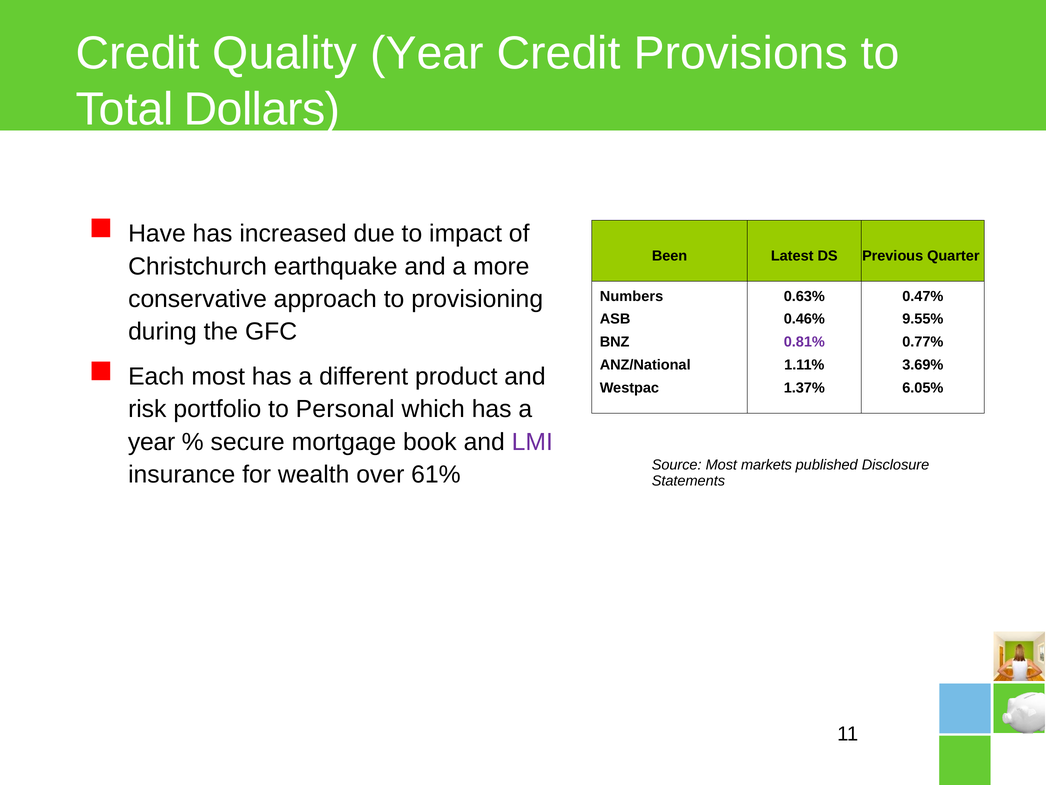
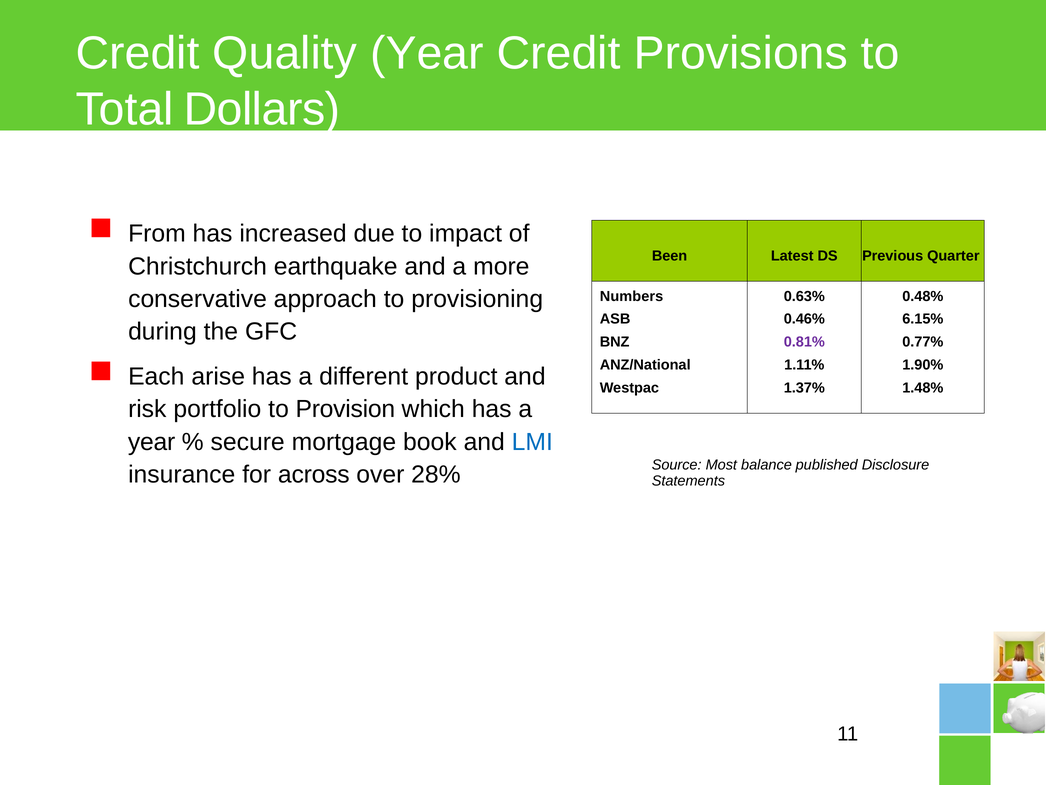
Have: Have -> From (157, 234)
0.47%: 0.47% -> 0.48% (923, 296)
9.55%: 9.55% -> 6.15% (923, 319)
3.69%: 3.69% -> 1.90% (923, 365)
Each most: most -> arise (218, 376)
6.05%: 6.05% -> 1.48% (923, 388)
Personal: Personal -> Provision (345, 409)
LMI colour: purple -> blue (532, 442)
wealth: wealth -> across (314, 474)
61%: 61% -> 28% (436, 474)
markets: markets -> balance (766, 465)
